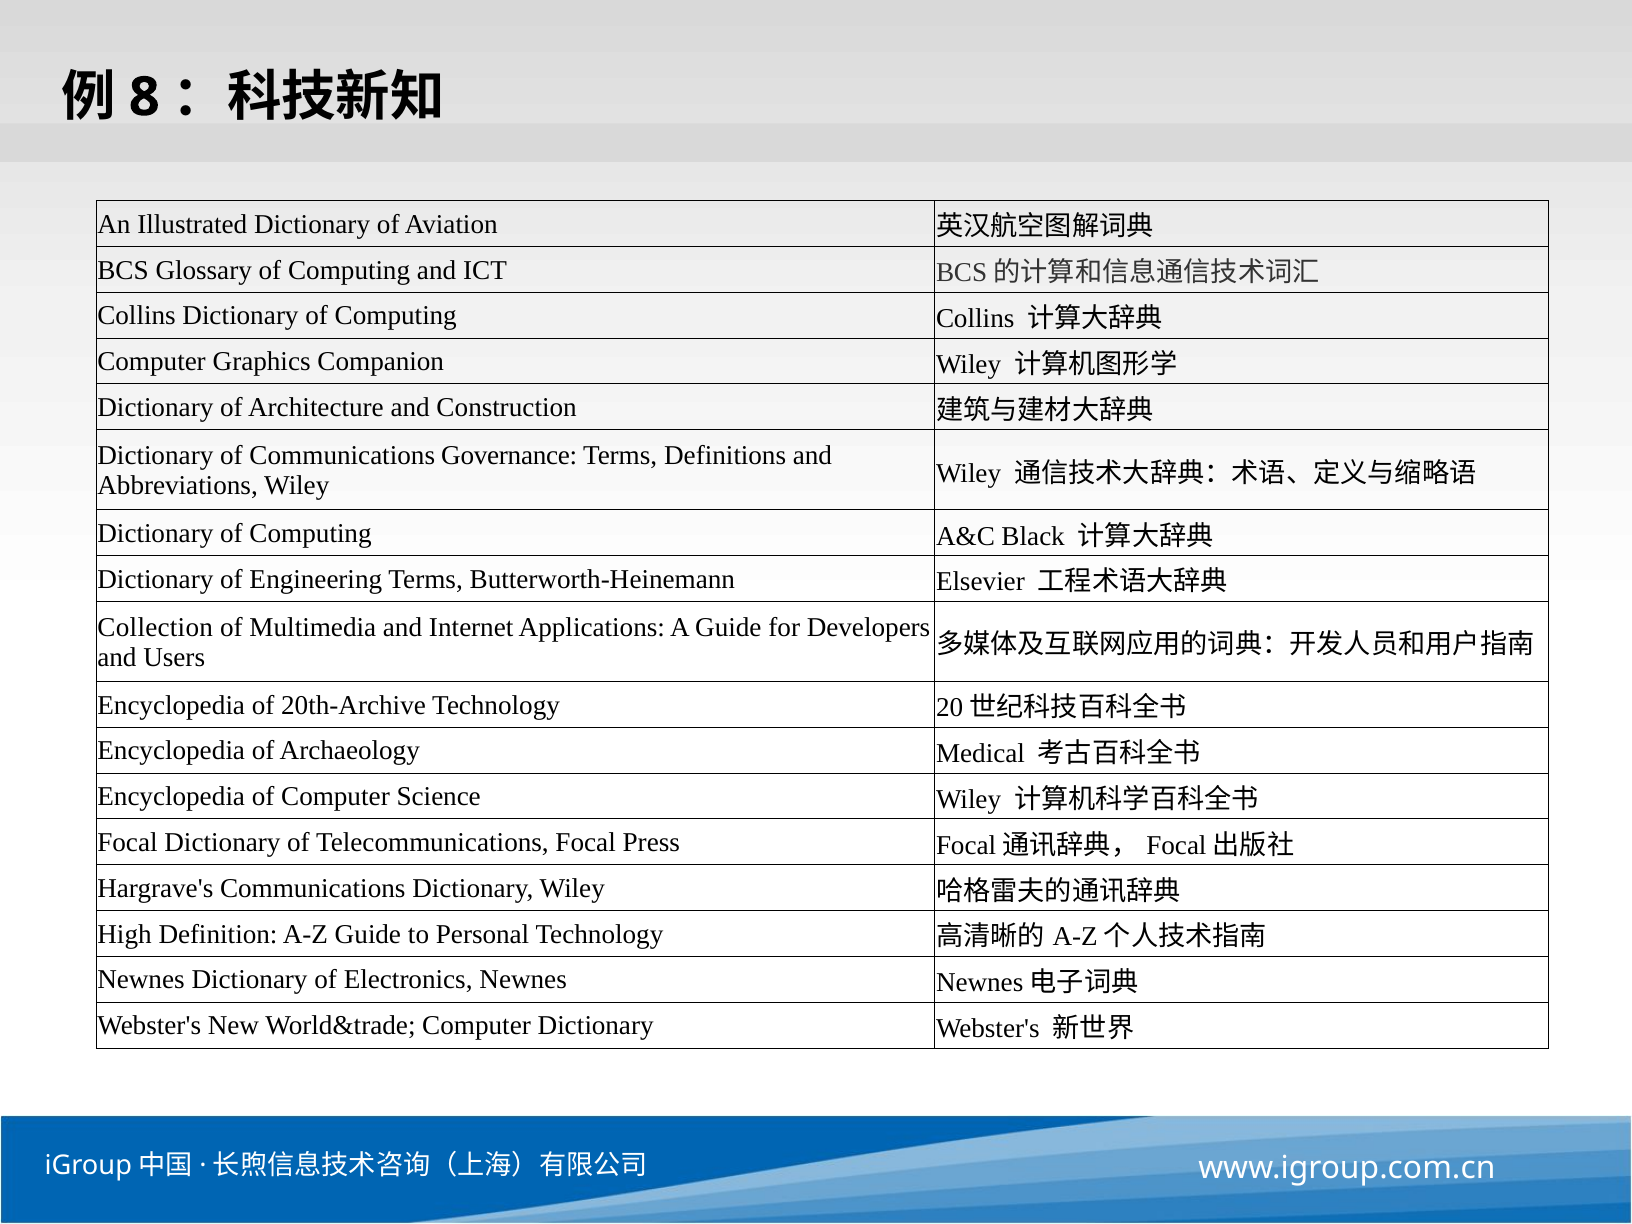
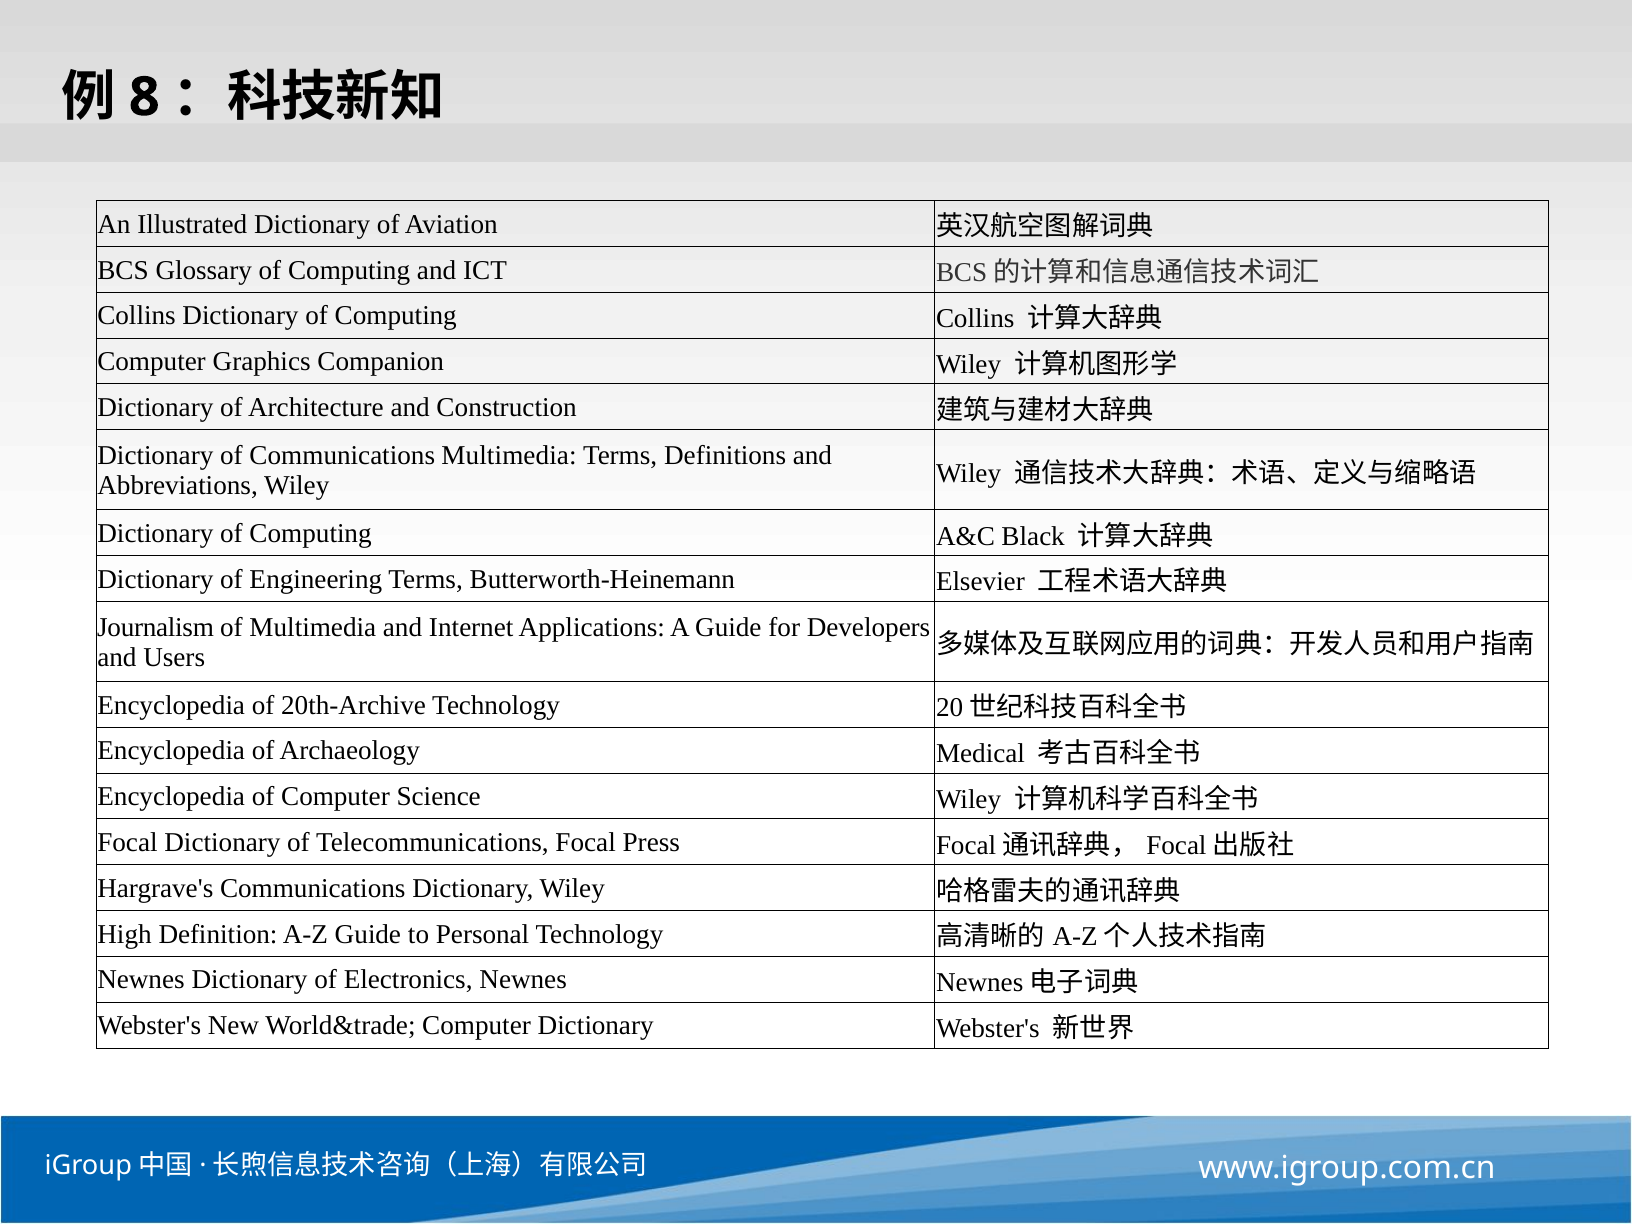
Communications Governance: Governance -> Multimedia (509, 455)
Collection: Collection -> Journalism (156, 627)
